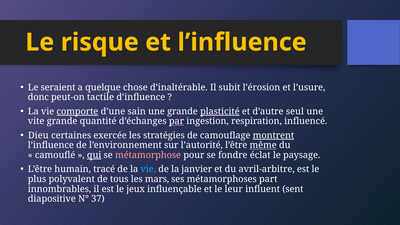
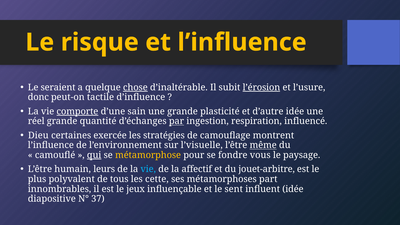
chose underline: none -> present (135, 87)
l’érosion underline: none -> present (261, 87)
plasticité underline: present -> none (220, 111)
d’autre seul: seul -> idée (295, 111)
vite: vite -> réel (36, 121)
montrent underline: present -> none (273, 135)
l’autorité: l’autorité -> l’visuelle (202, 145)
métamorphose colour: pink -> yellow (148, 155)
éclat: éclat -> vous (260, 155)
tracé: tracé -> leurs (104, 169)
janvier: janvier -> affectif (197, 169)
avril-arbitre: avril-arbitre -> jouet-arbitre (267, 169)
mars: mars -> cette (157, 179)
leur: leur -> sent (234, 189)
influent sent: sent -> idée (293, 189)
